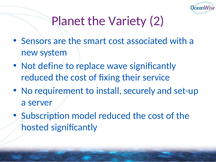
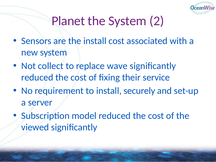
the Variety: Variety -> System (127, 21)
the smart: smart -> install (95, 41)
define: define -> collect (51, 66)
hosted: hosted -> viewed (35, 127)
